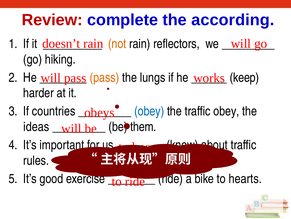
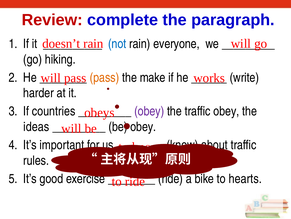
according: according -> paragraph (233, 20)
not colour: orange -> blue (117, 44)
reflectors: reflectors -> everyone (176, 44)
lungs: lungs -> make (153, 77)
keep: keep -> write (244, 77)
obey colour: blue -> purple (149, 111)
be them: them -> obey (143, 126)
